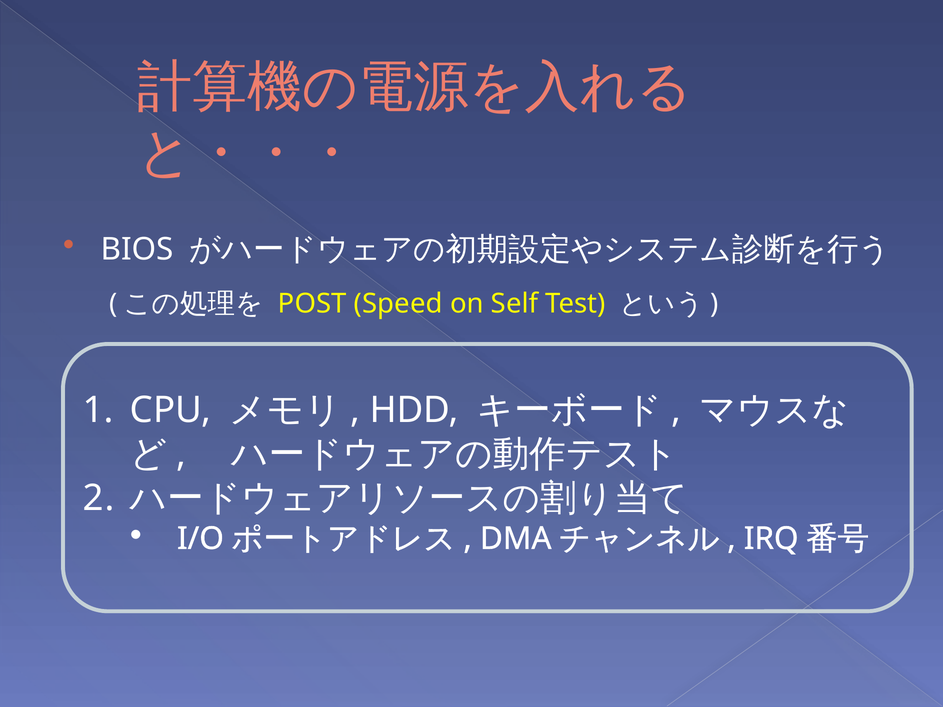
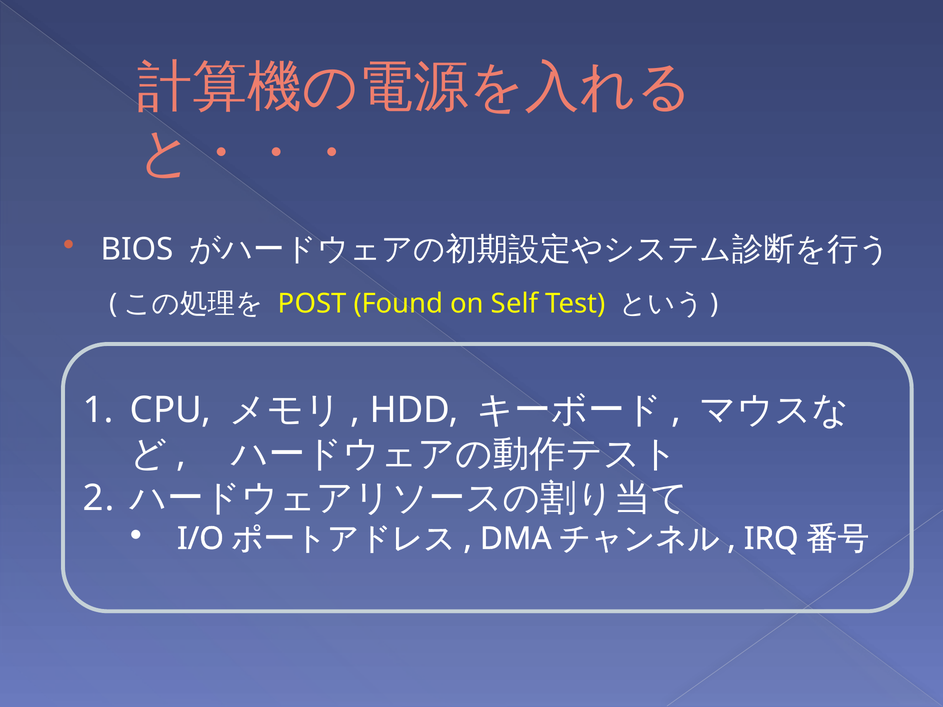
Speed: Speed -> Found (398, 304)
